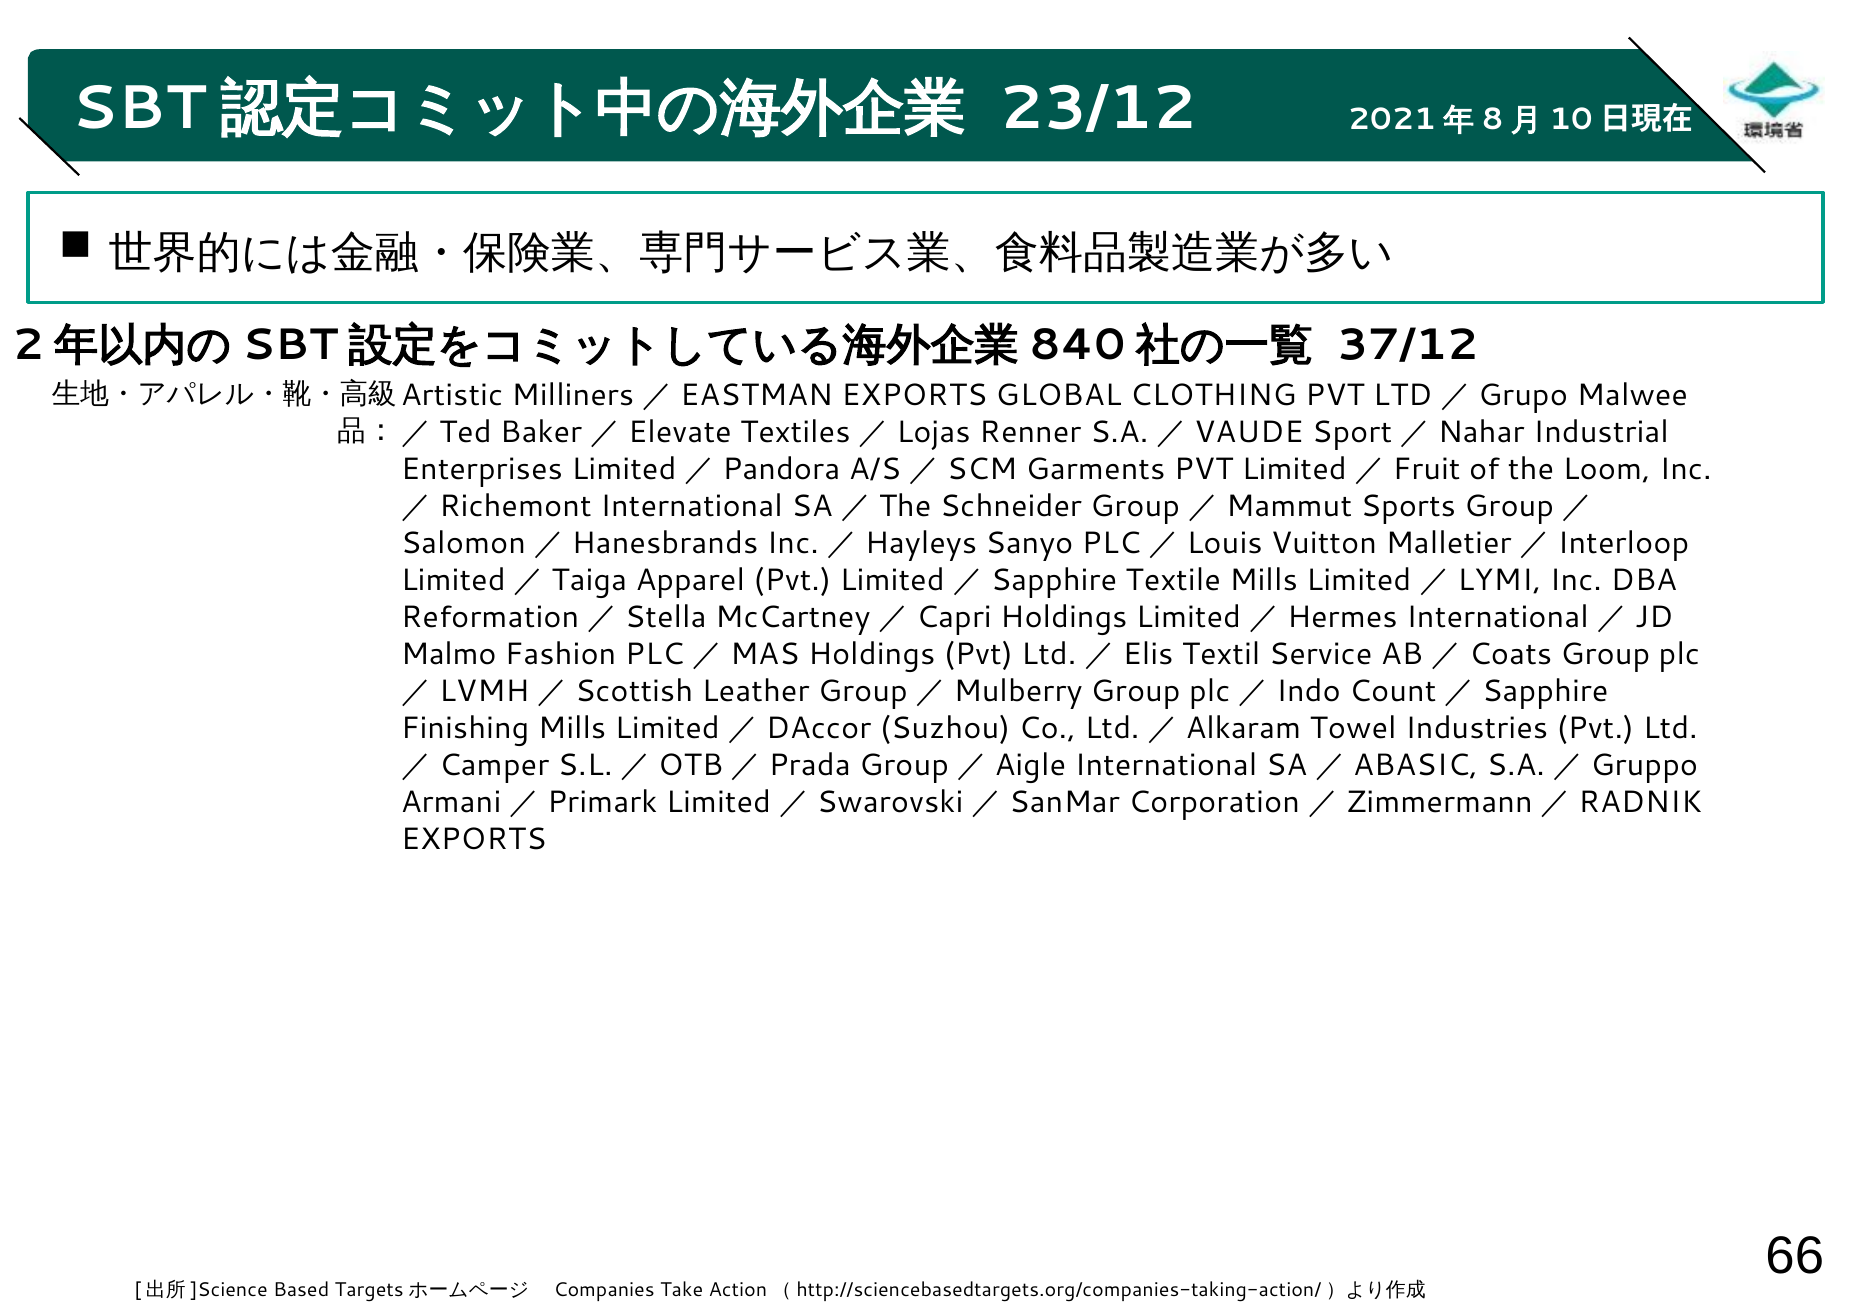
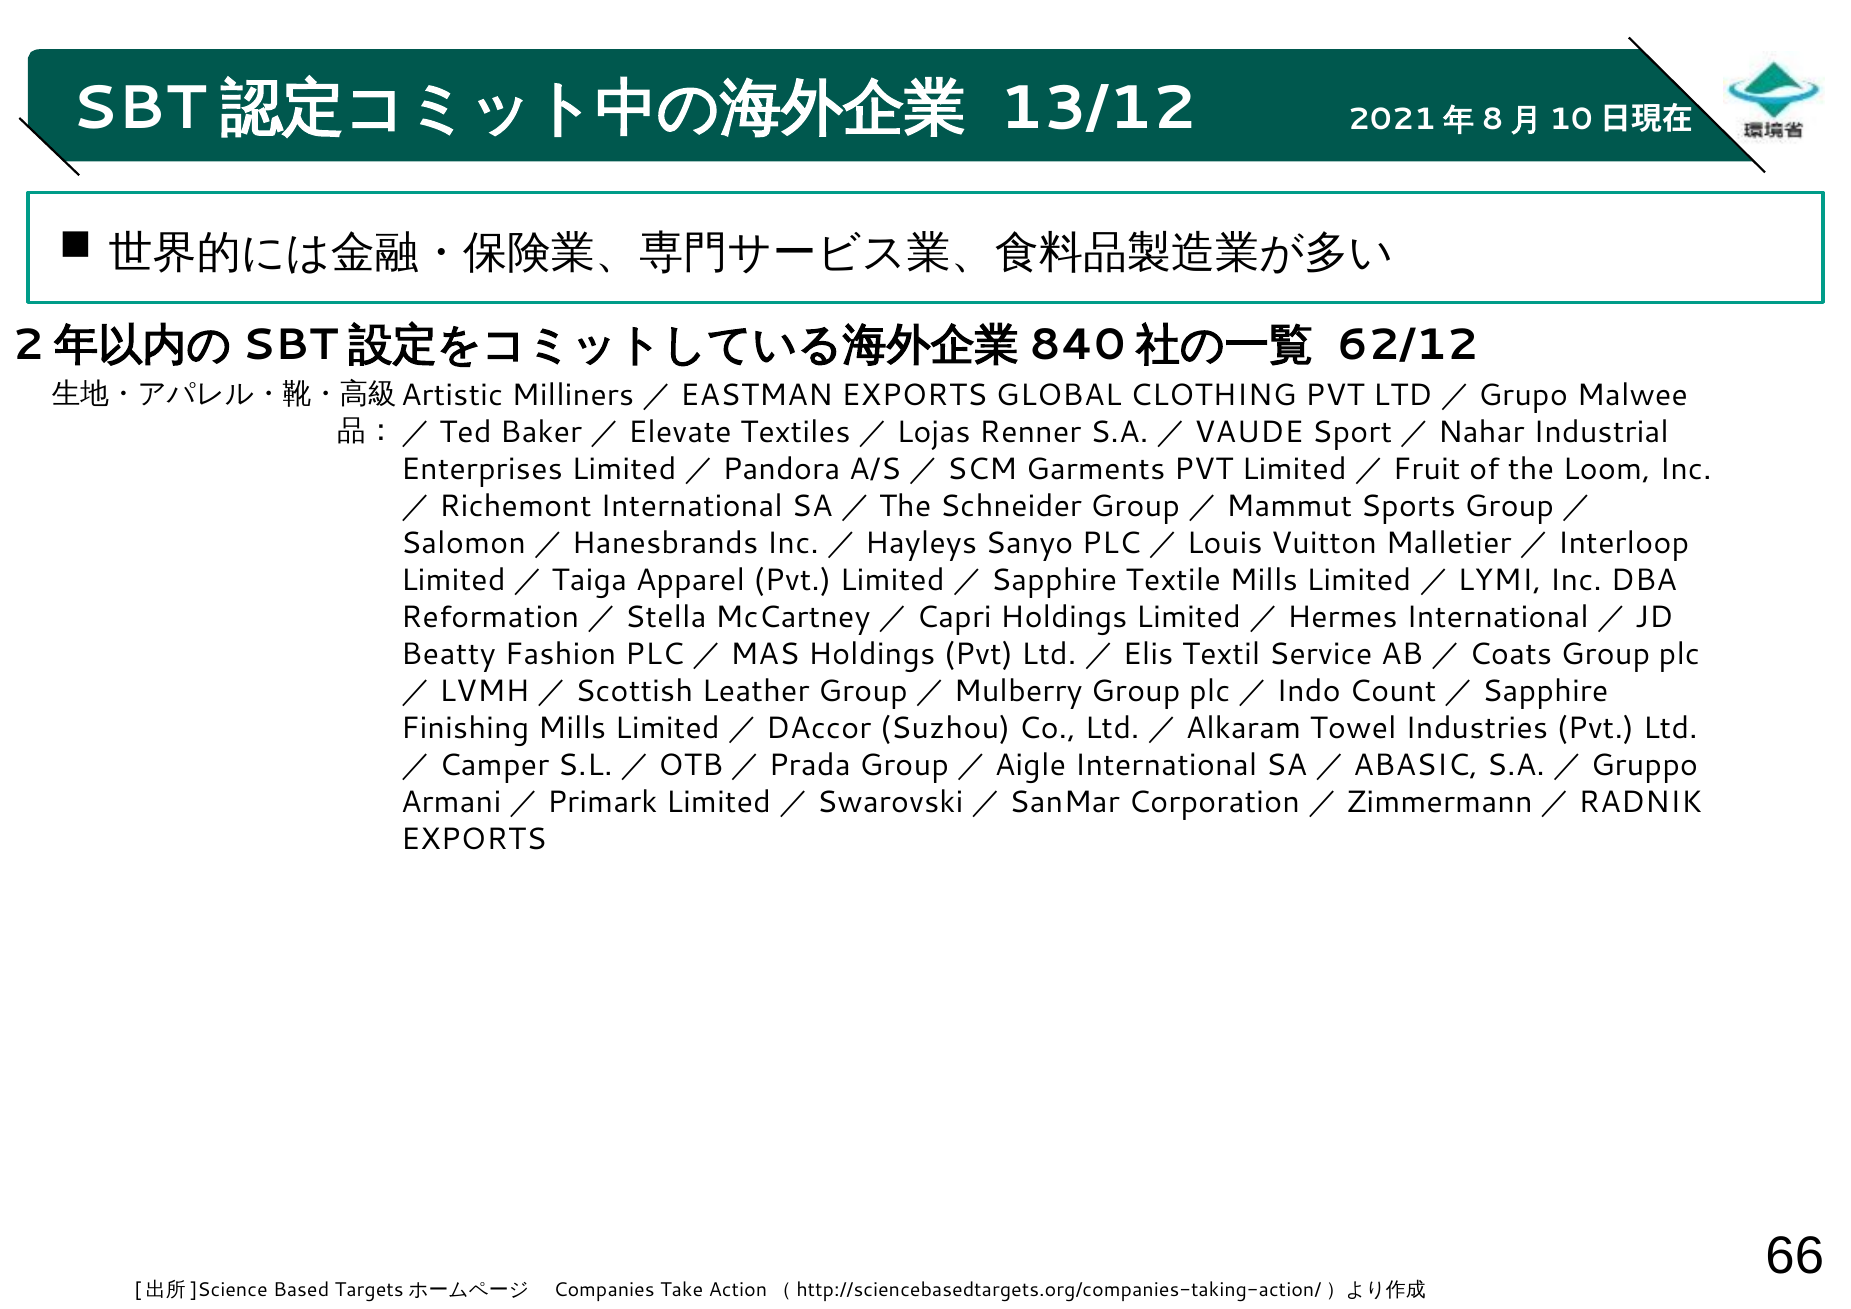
23/12: 23/12 -> 13/12 (1098, 108)
37/12: 37/12 -> 62/12 (1407, 345)
Malmo: Malmo -> Beatty (448, 654)
